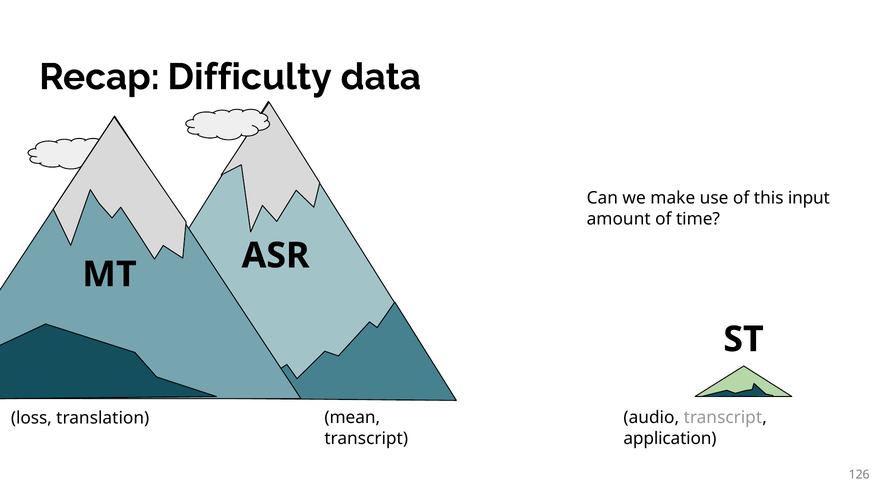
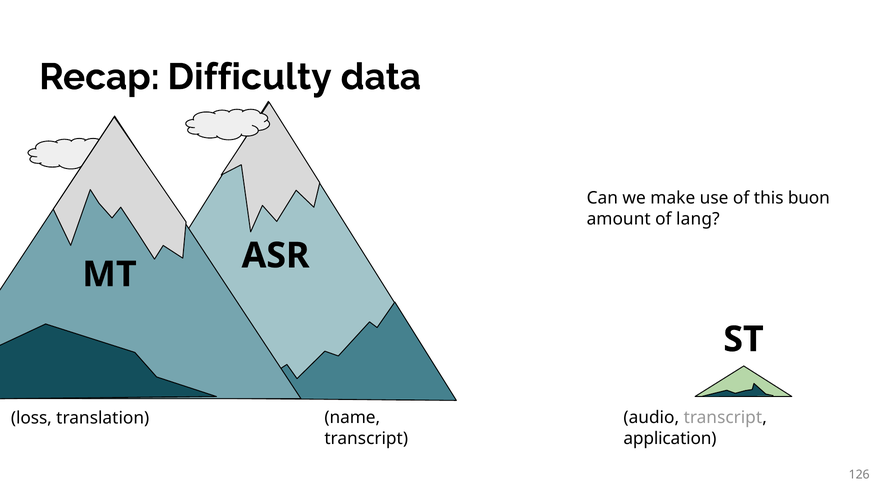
input: input -> buon (809, 198)
time: time -> lang (698, 219)
mean: mean -> name (352, 417)
